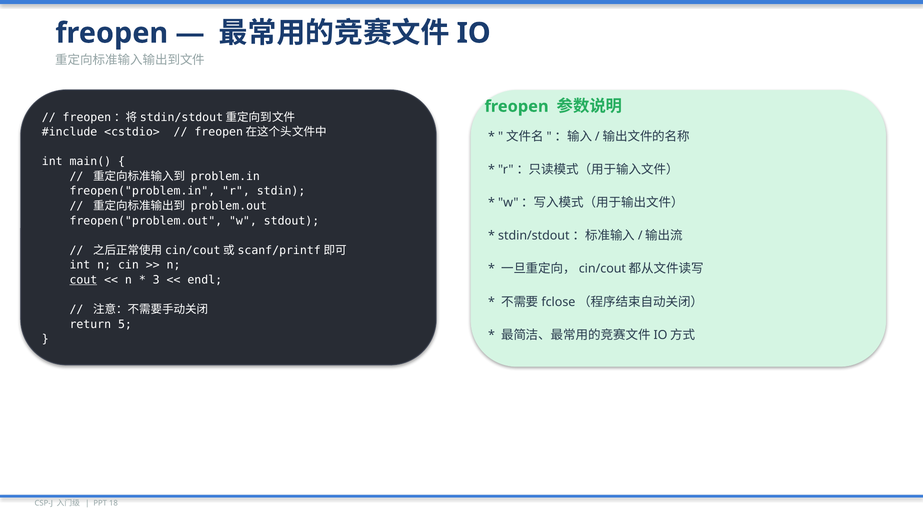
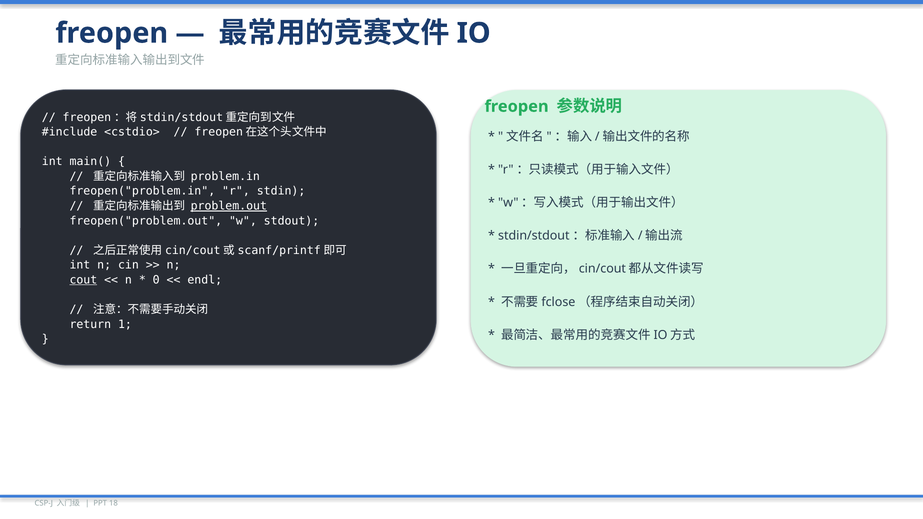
problem.out underline: none -> present (229, 206)
3: 3 -> 0 (156, 280)
5: 5 -> 1 (125, 324)
